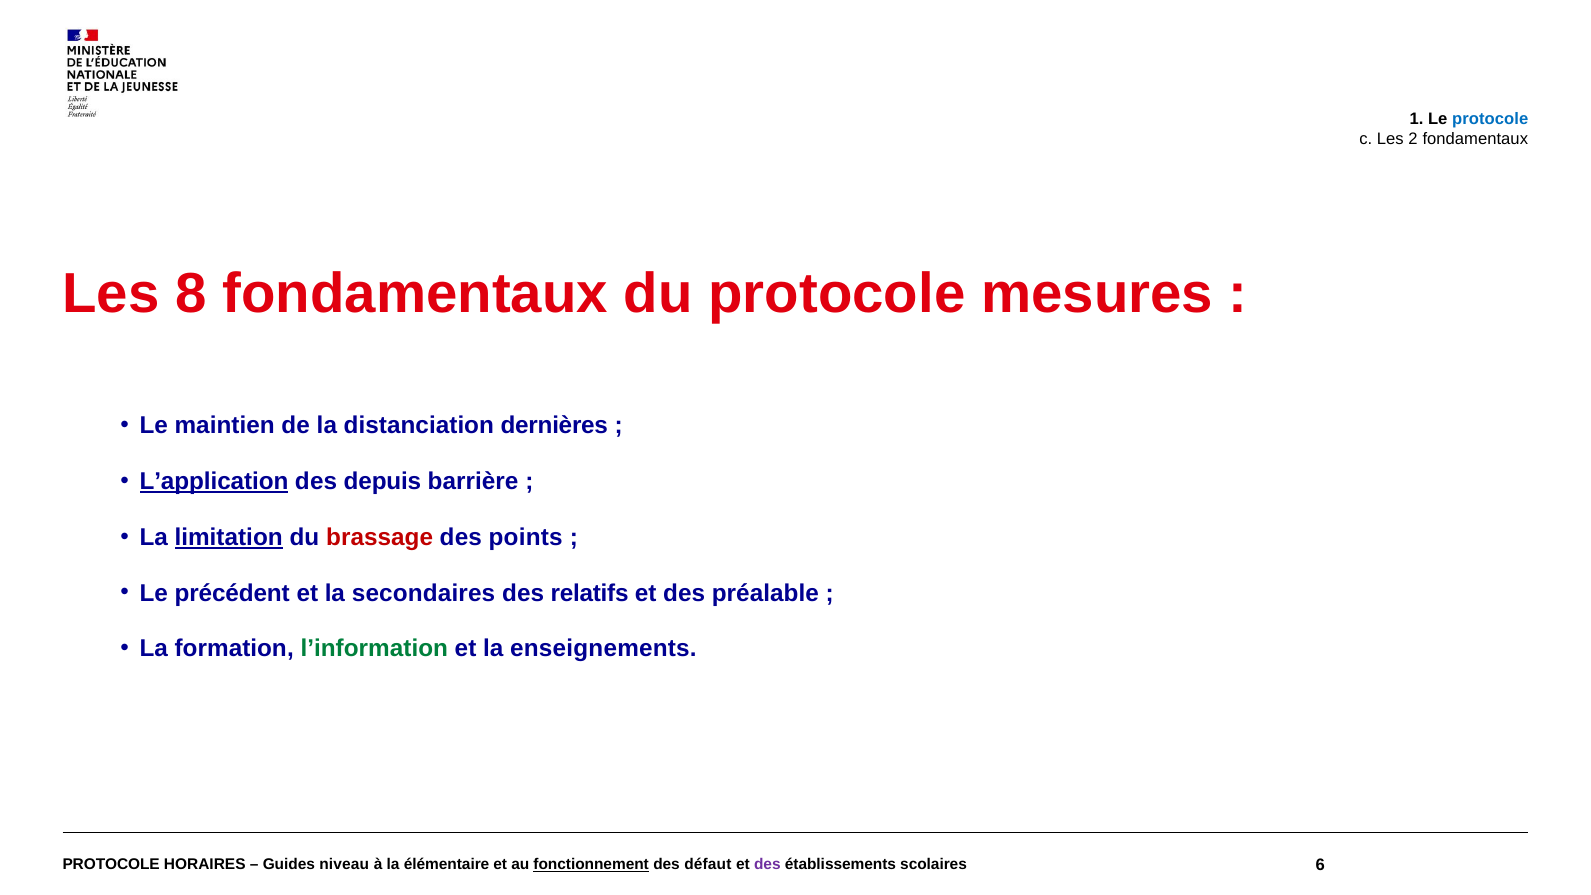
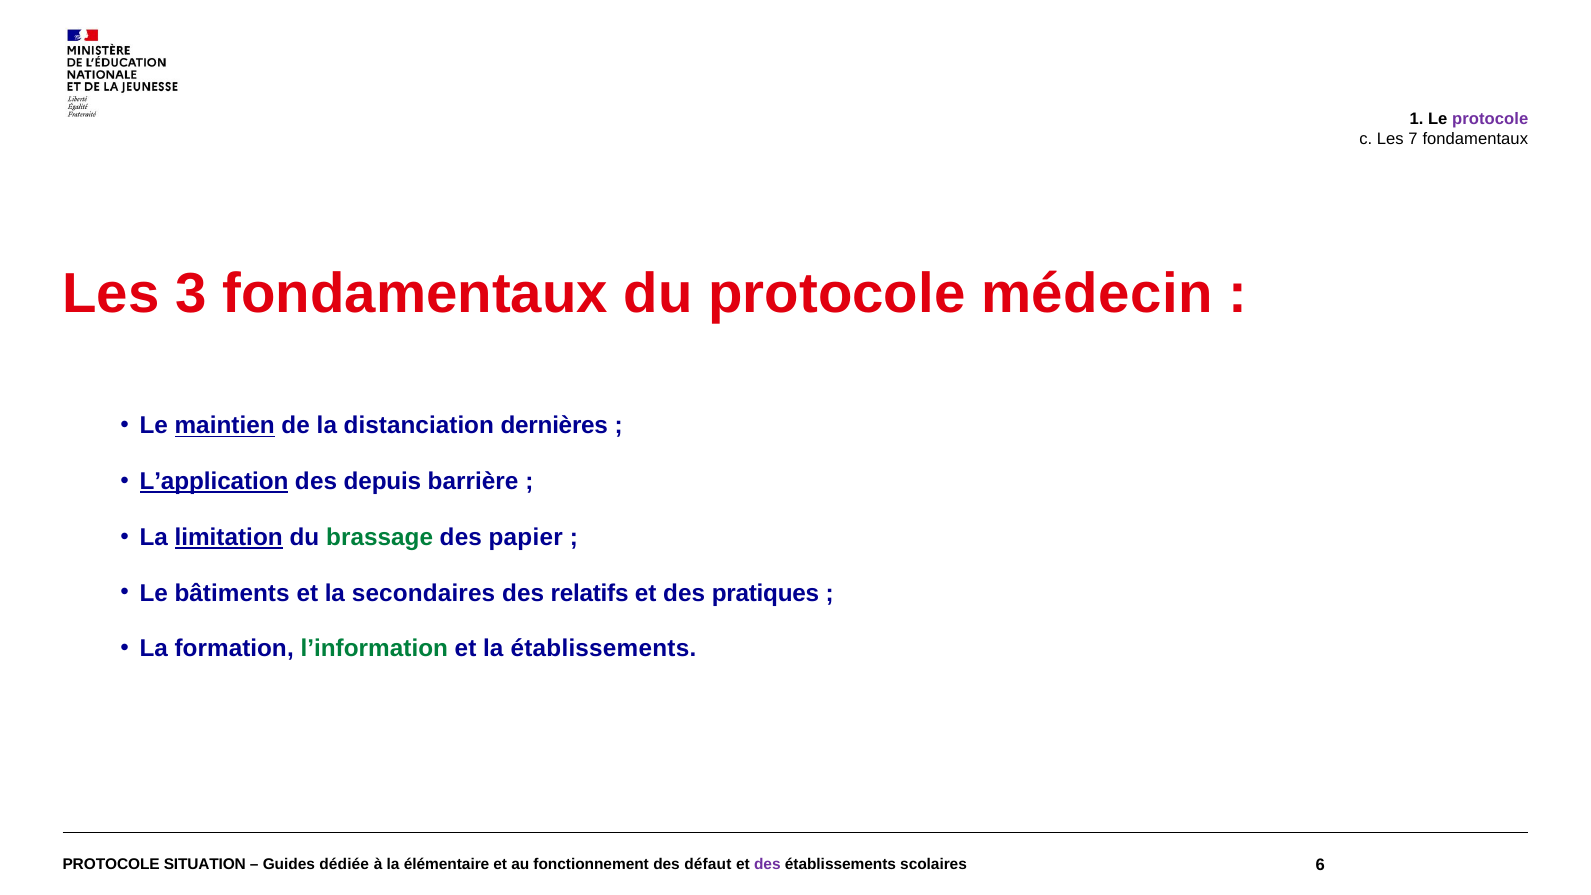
protocole colour: blue -> purple (1490, 119)
2: 2 -> 7 (1413, 139)
8: 8 -> 3 (191, 294)
mesures: mesures -> médecin (1097, 294)
maintien underline: none -> present (225, 426)
brassage colour: red -> green (380, 537)
points: points -> papier (526, 537)
précédent: précédent -> bâtiments (232, 593)
préalable: préalable -> pratiques (765, 593)
la enseignements: enseignements -> établissements (603, 649)
HORAIRES: HORAIRES -> SITUATION (205, 865)
niveau: niveau -> dédiée (344, 865)
fonctionnement underline: present -> none (591, 865)
